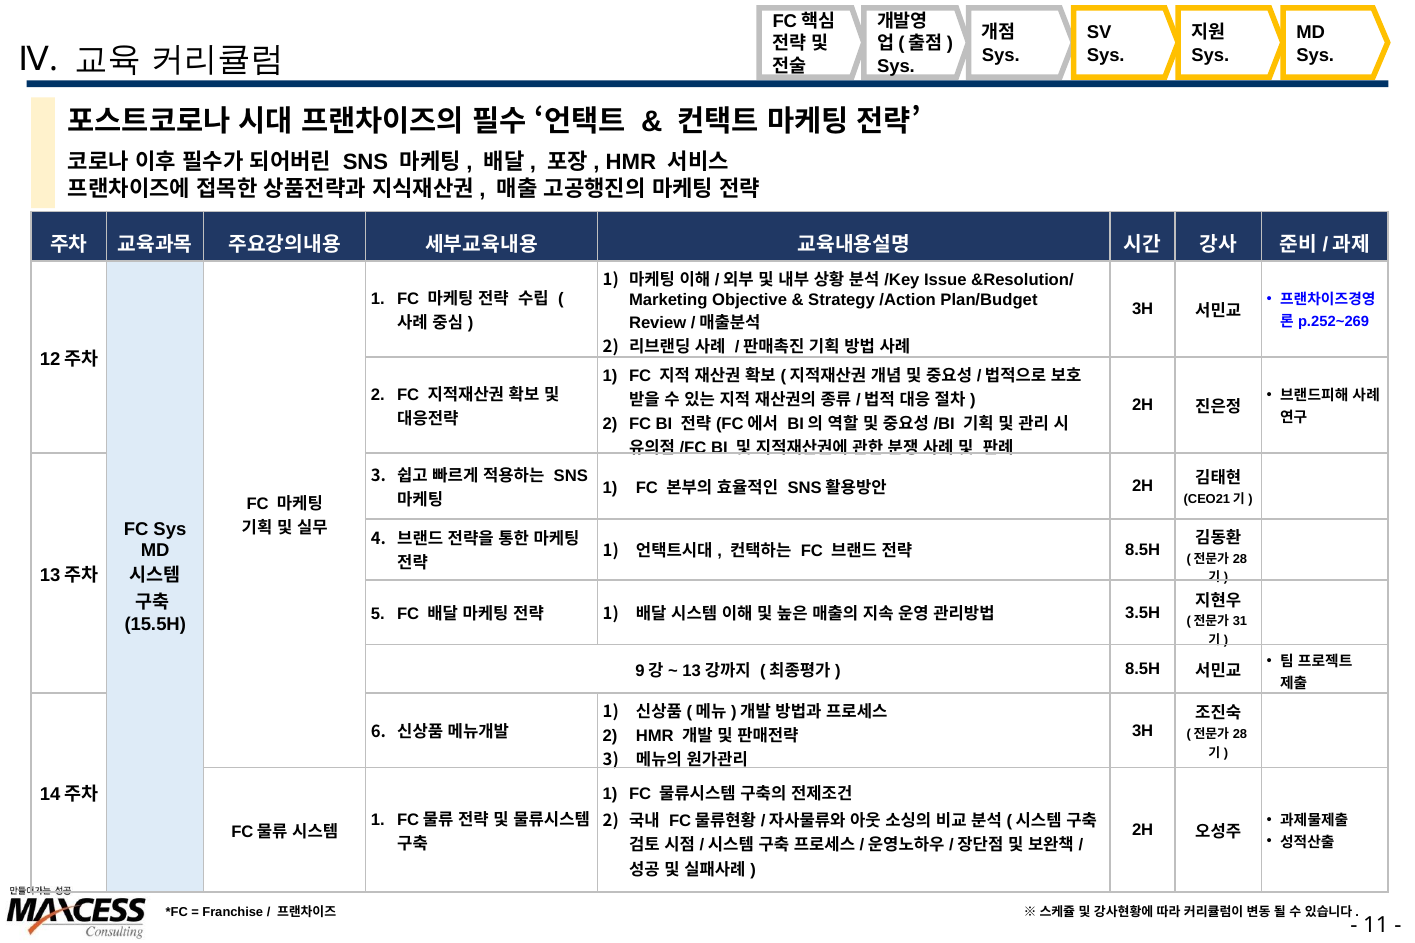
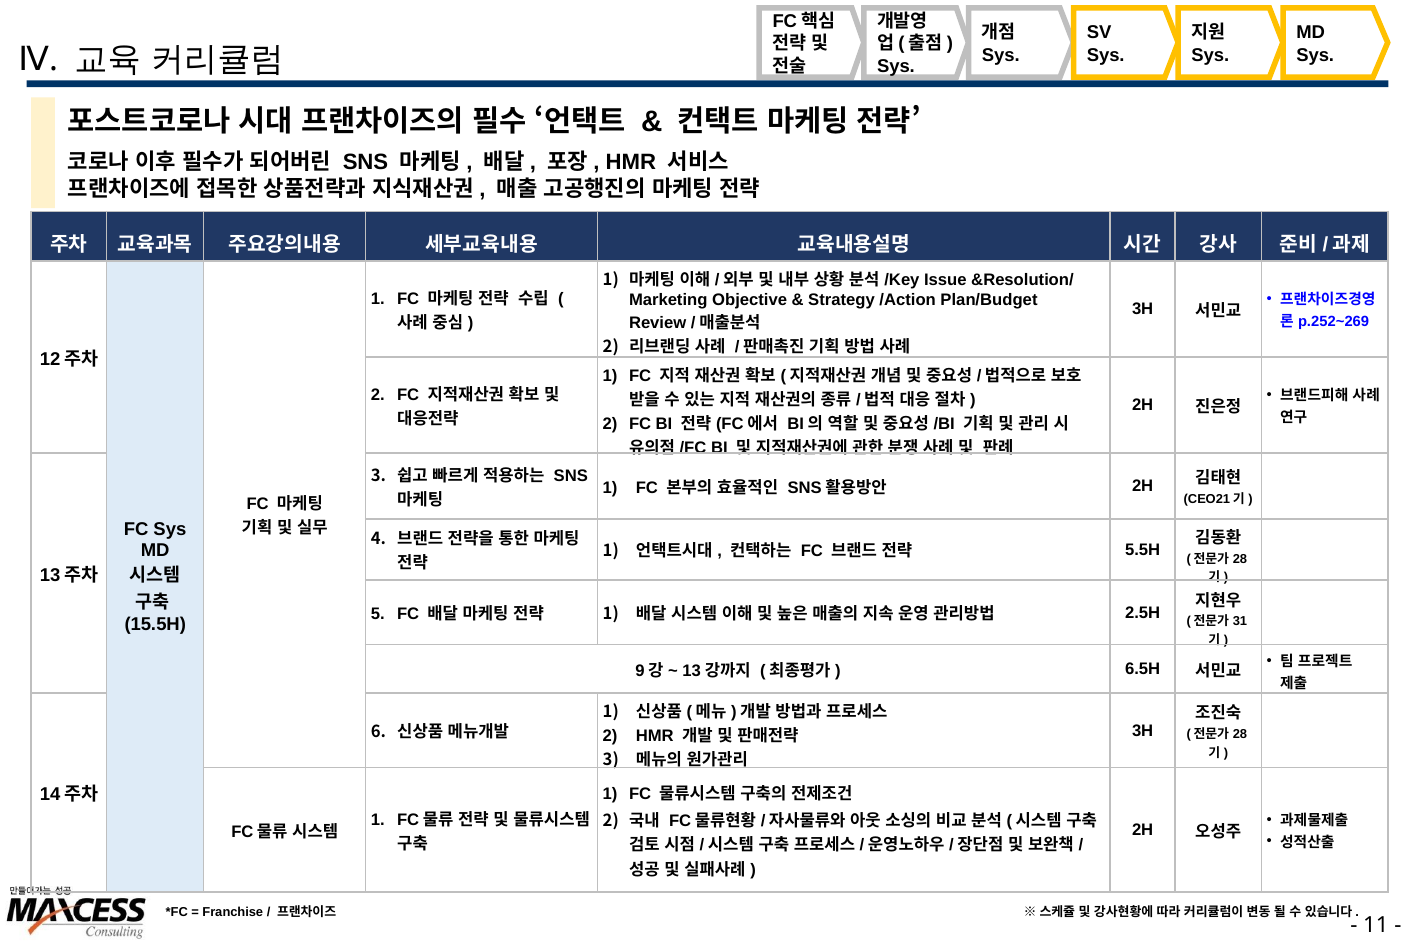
8.5H: 8.5H -> 5.5H (1143, 550)
3.5H: 3.5H -> 2.5H (1143, 612)
8.5H: 8.5H -> 6.5H (1143, 669)
